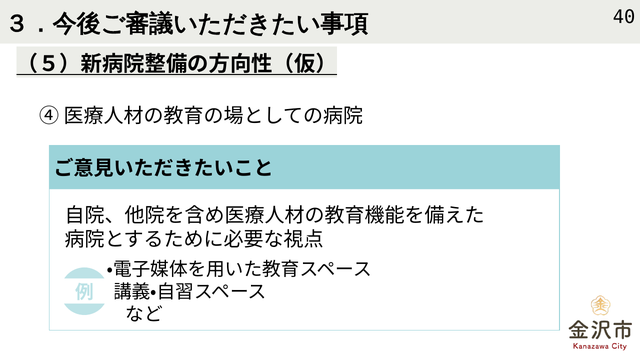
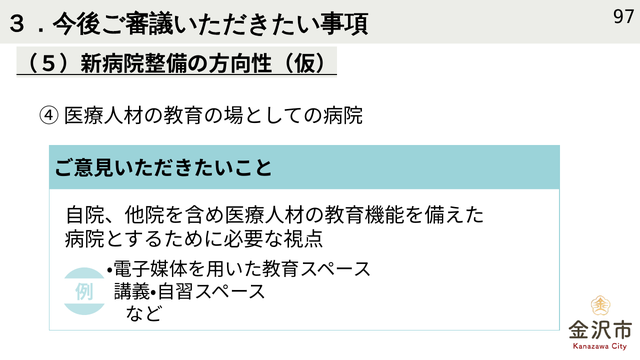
40: 40 -> 97 (624, 17)
